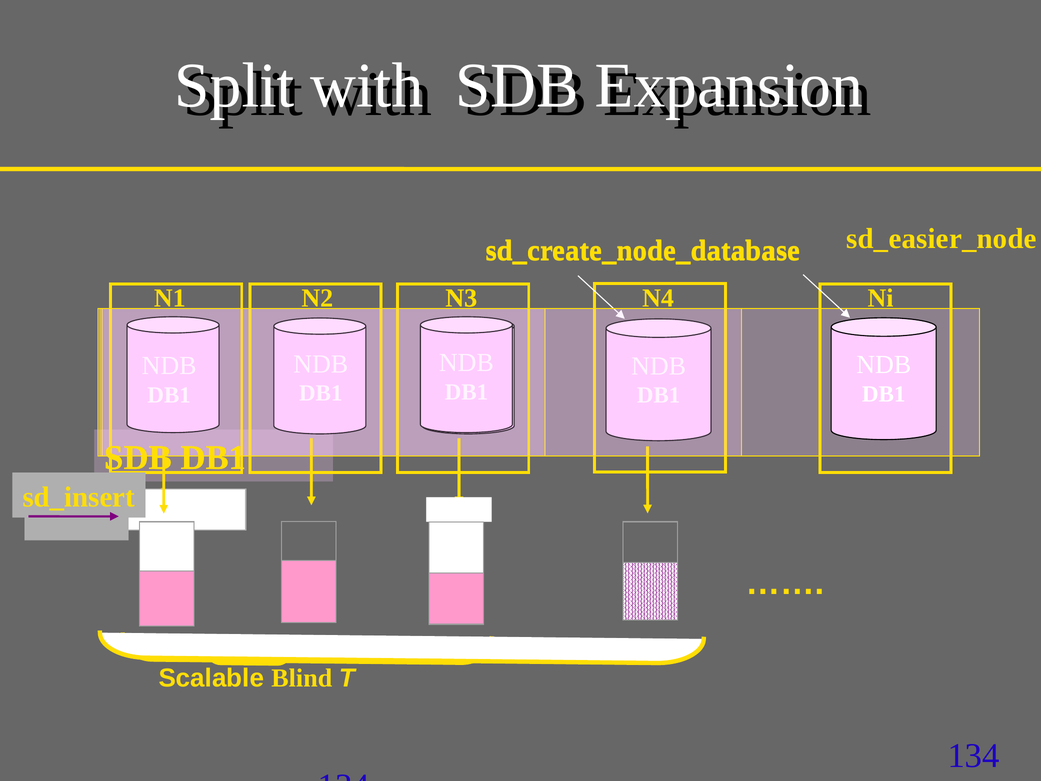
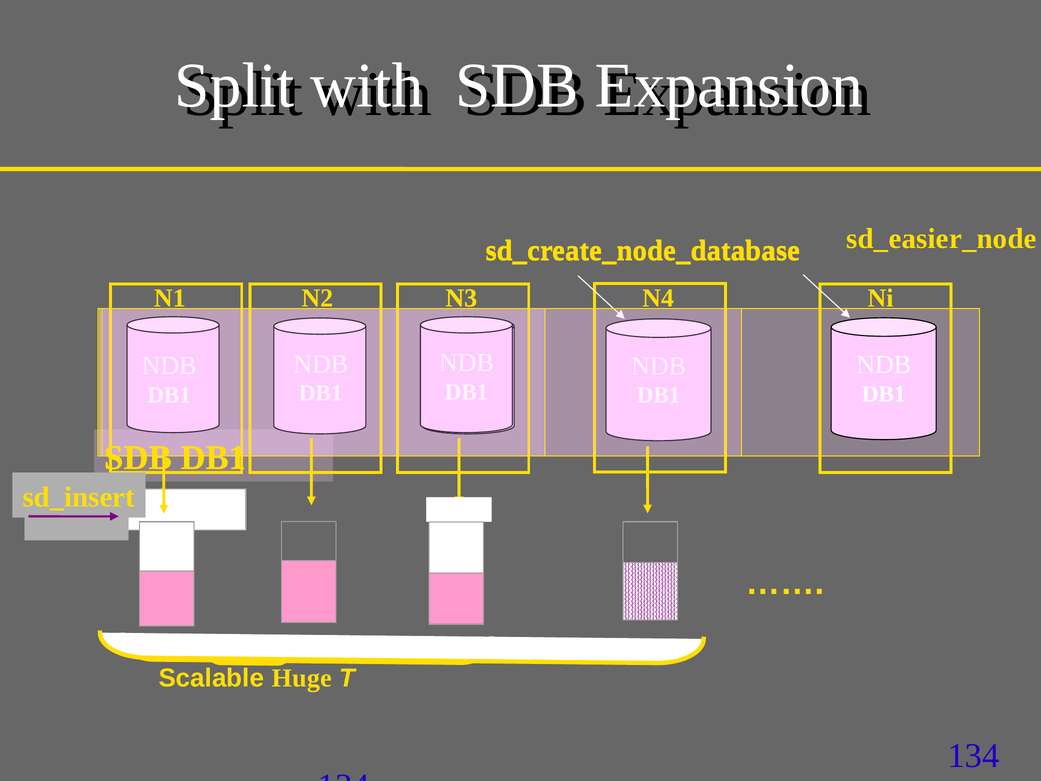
Blind: Blind -> Huge (302, 678)
